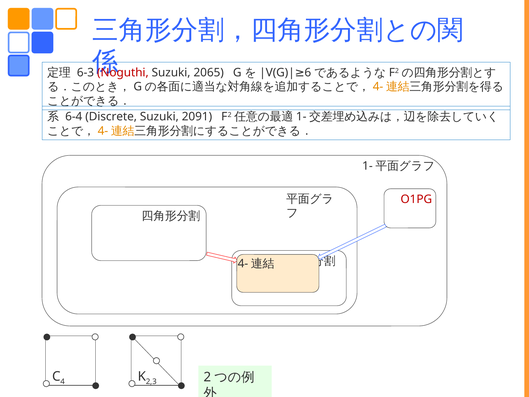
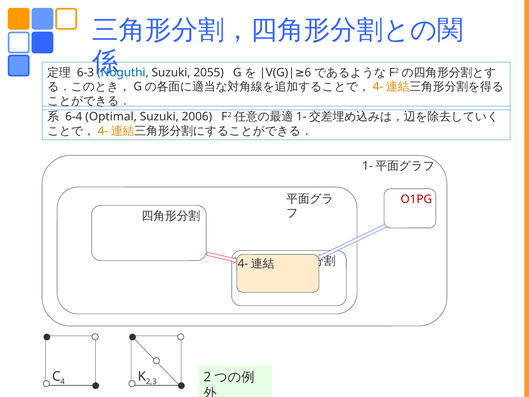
Noguthi colour: red -> blue (123, 73)
2065: 2065 -> 2055 (209, 73)
Discrete: Discrete -> Optimal (111, 117)
2091: 2091 -> 2006 (197, 117)
